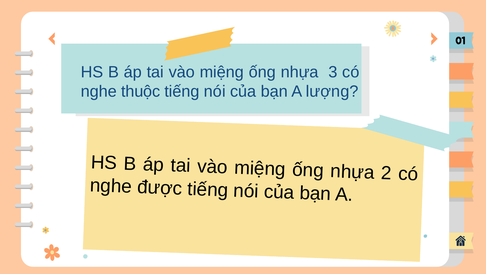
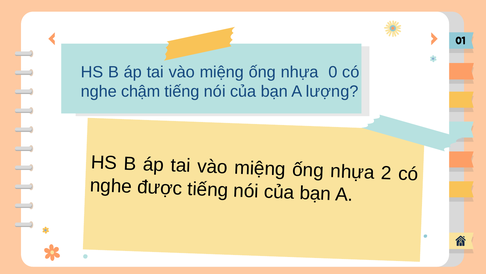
3: 3 -> 0 (333, 72)
thuộc: thuộc -> chậm (141, 91)
